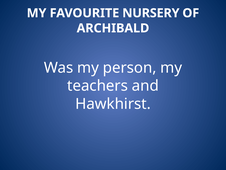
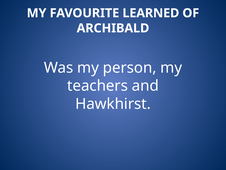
NURSERY: NURSERY -> LEARNED (151, 13)
